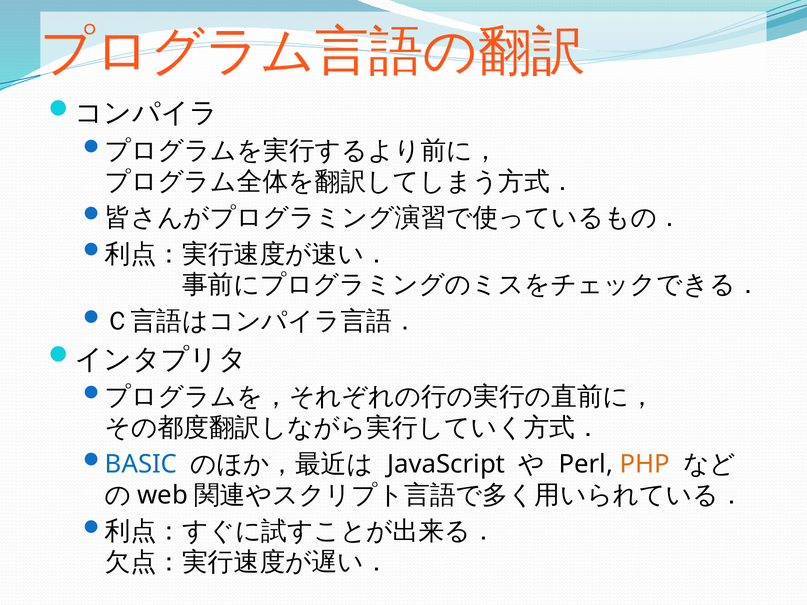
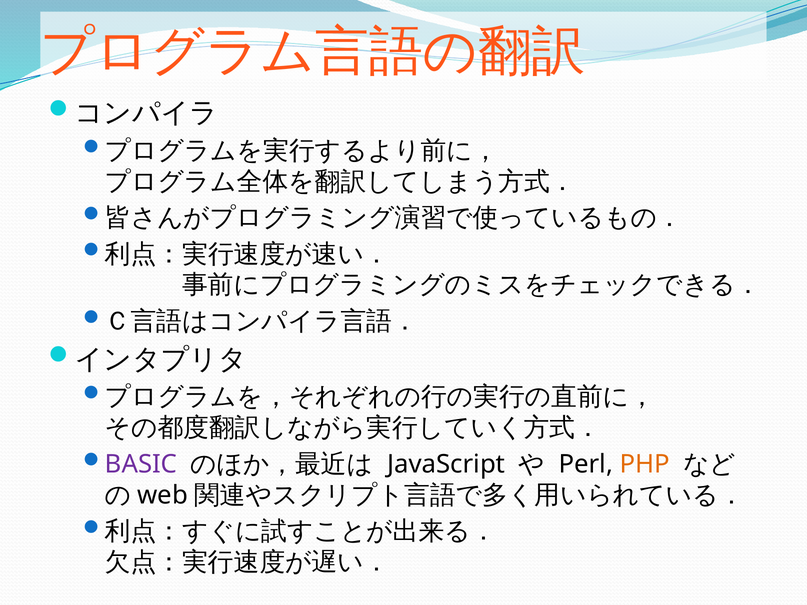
BASIC colour: blue -> purple (141, 464)
